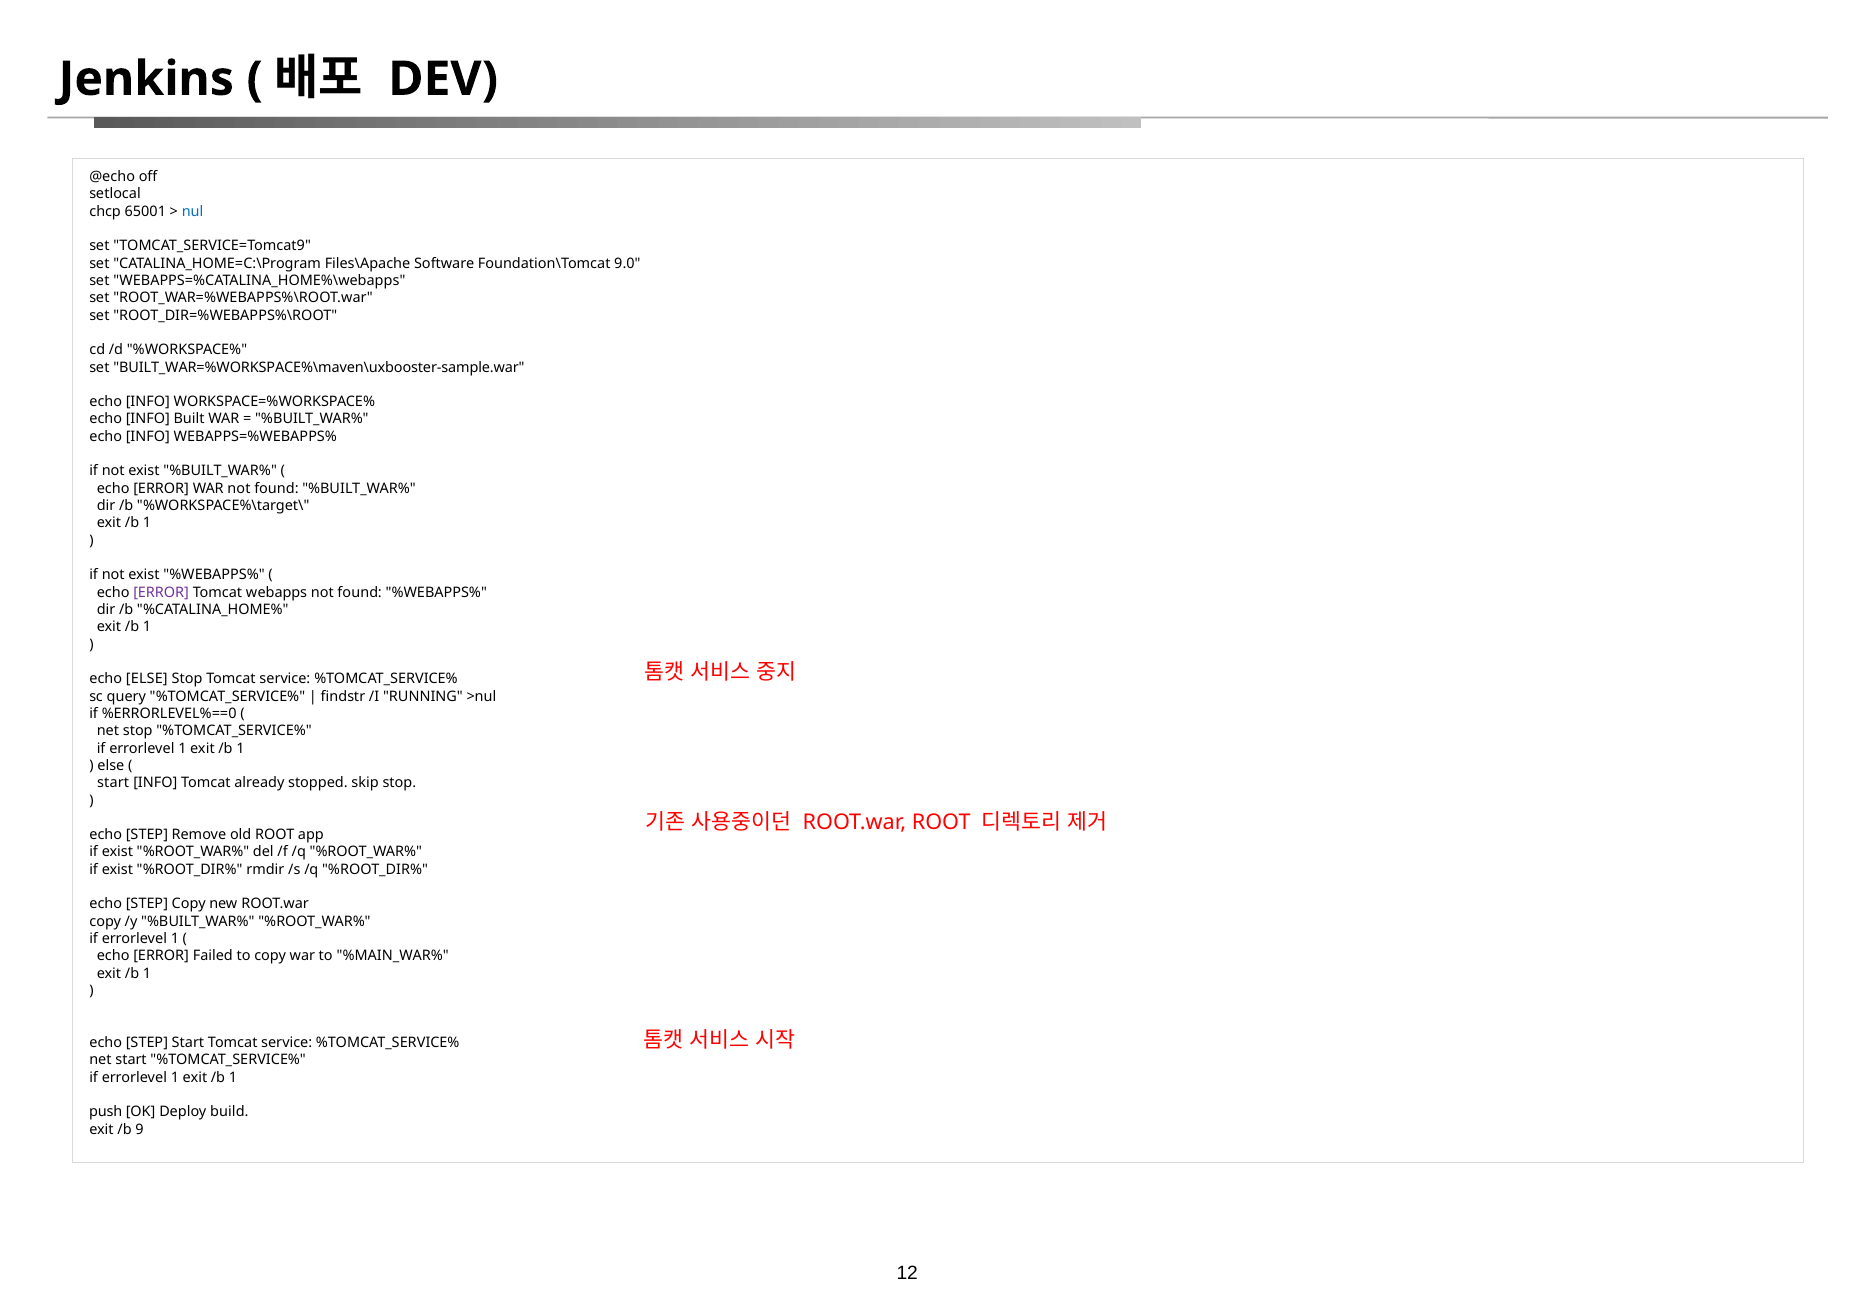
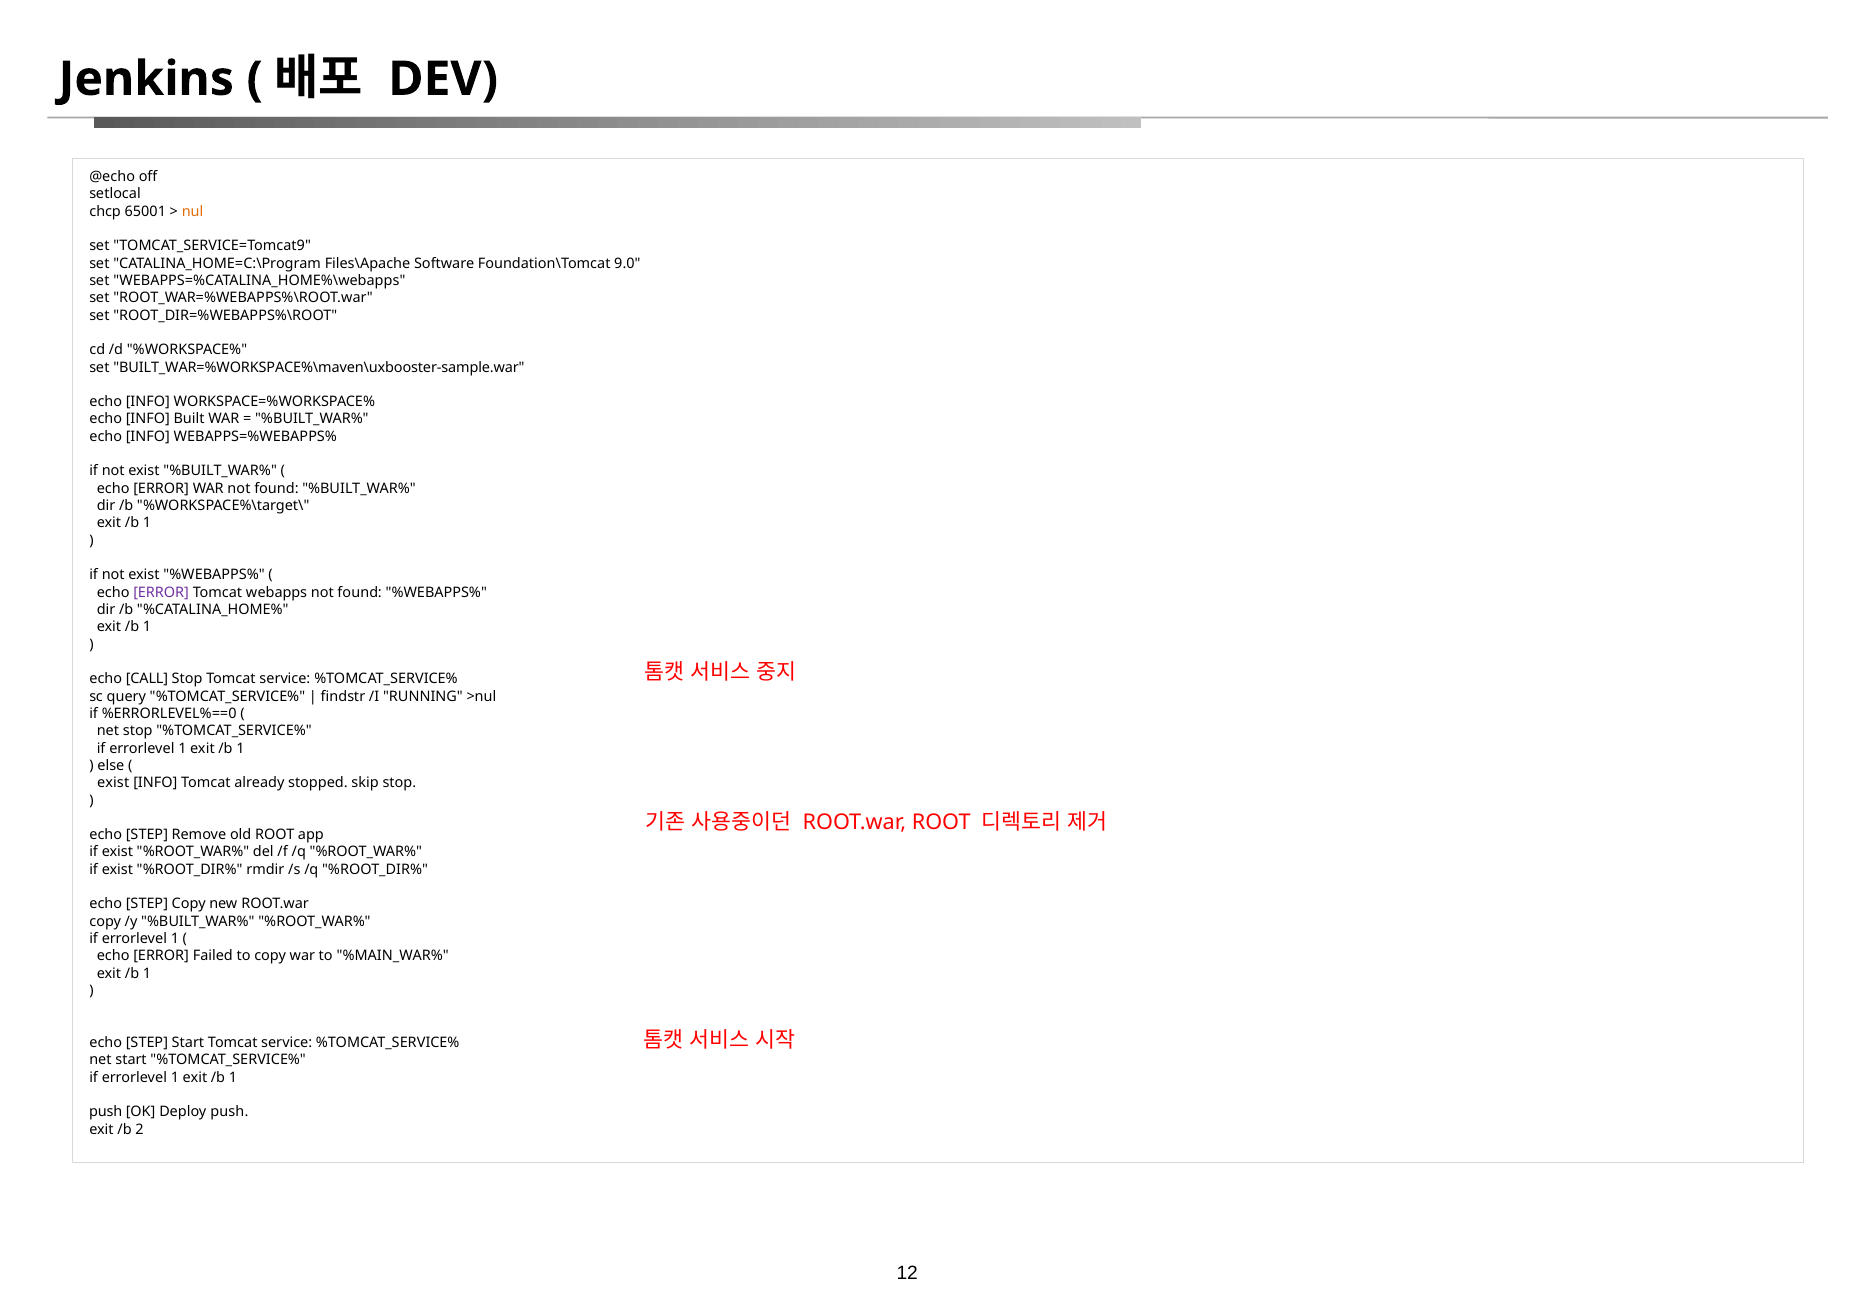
nul colour: blue -> orange (193, 211)
echo ELSE: ELSE -> CALL (147, 679)
start: start -> exist (113, 783)
Deploy build: build -> push (229, 1112)
9: 9 -> 2 (139, 1129)
